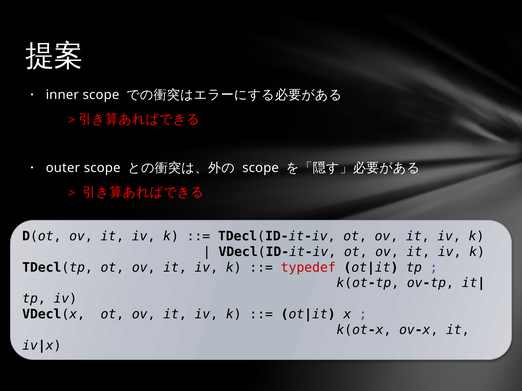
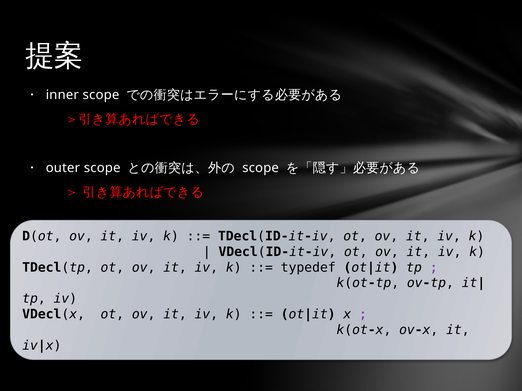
typedef colour: red -> black (308, 268)
